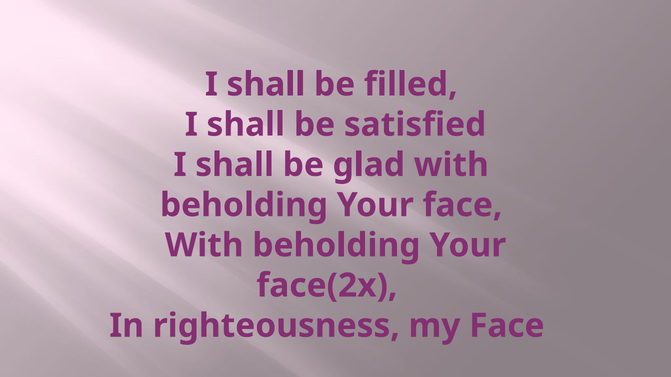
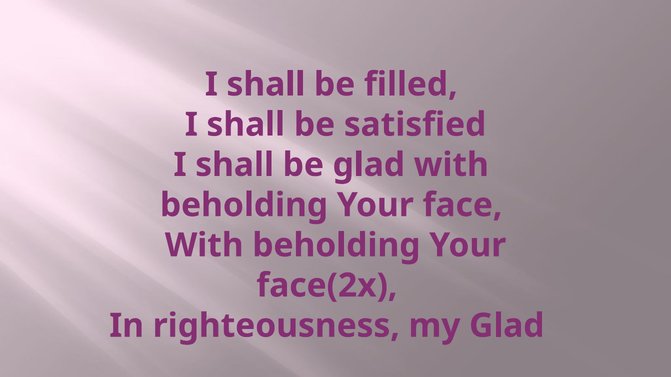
my Face: Face -> Glad (507, 326)
